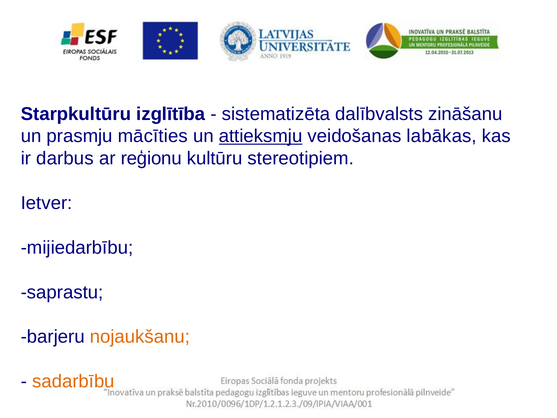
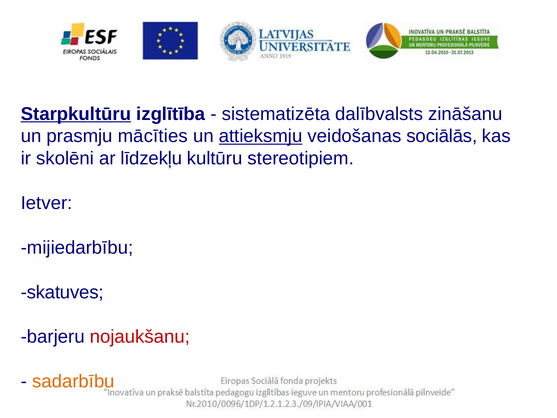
Starpkultūru underline: none -> present (76, 114)
labākas: labākas -> sociālās (442, 136)
darbus: darbus -> skolēni (65, 158)
reģionu: reģionu -> līdzekļu (151, 158)
saprastu: saprastu -> skatuves (62, 292)
nojaukšanu colour: orange -> red (140, 337)
